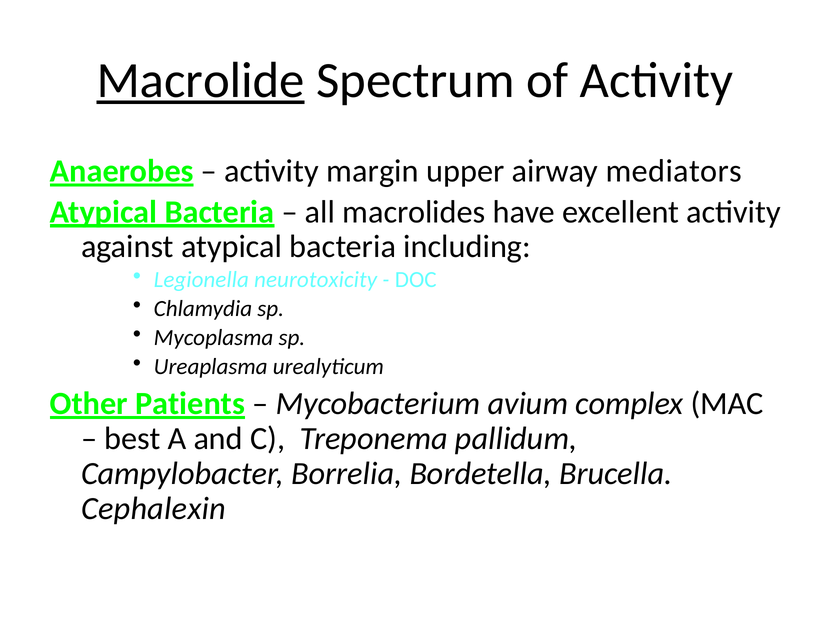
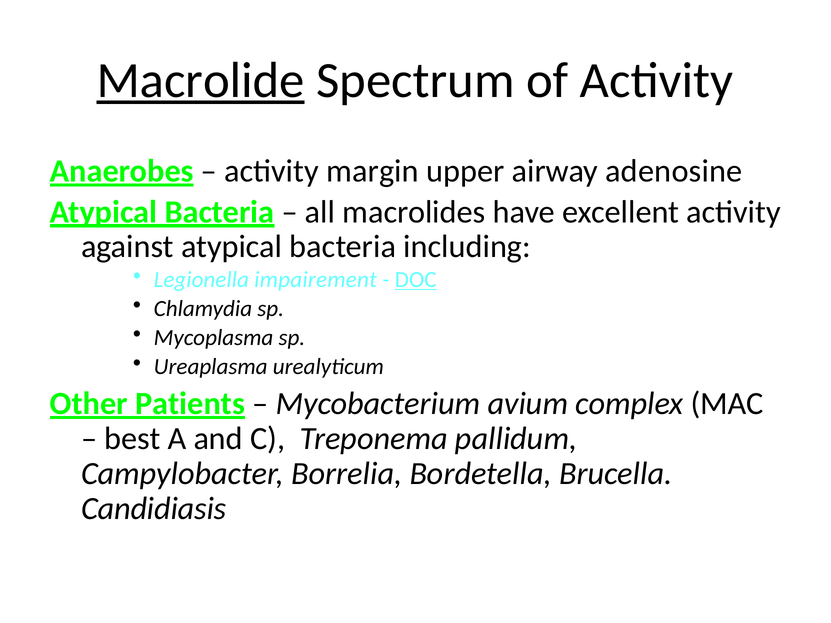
mediators: mediators -> adenosine (674, 171)
neurotoxicity: neurotoxicity -> impairement (316, 280)
DOC underline: none -> present (416, 280)
Cephalexin: Cephalexin -> Candidiasis (154, 509)
